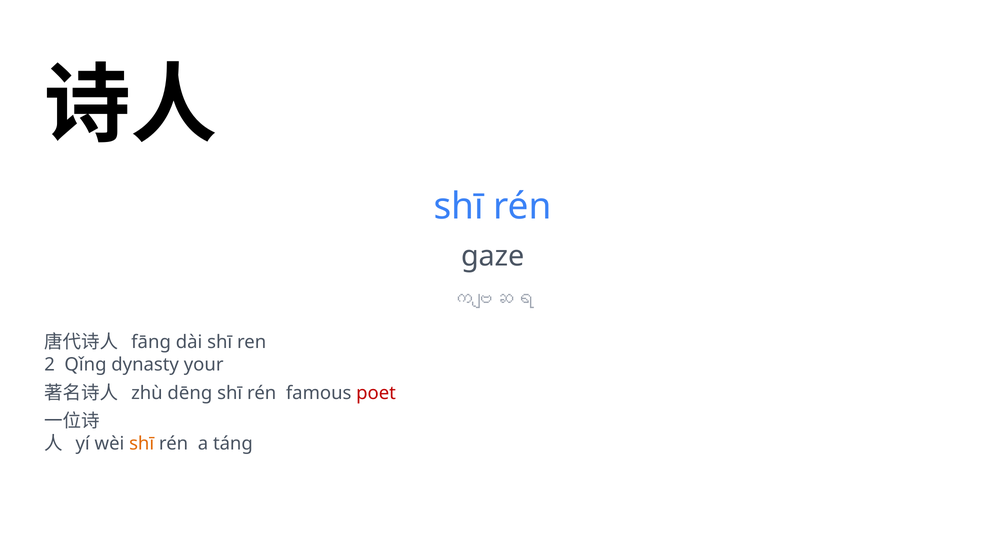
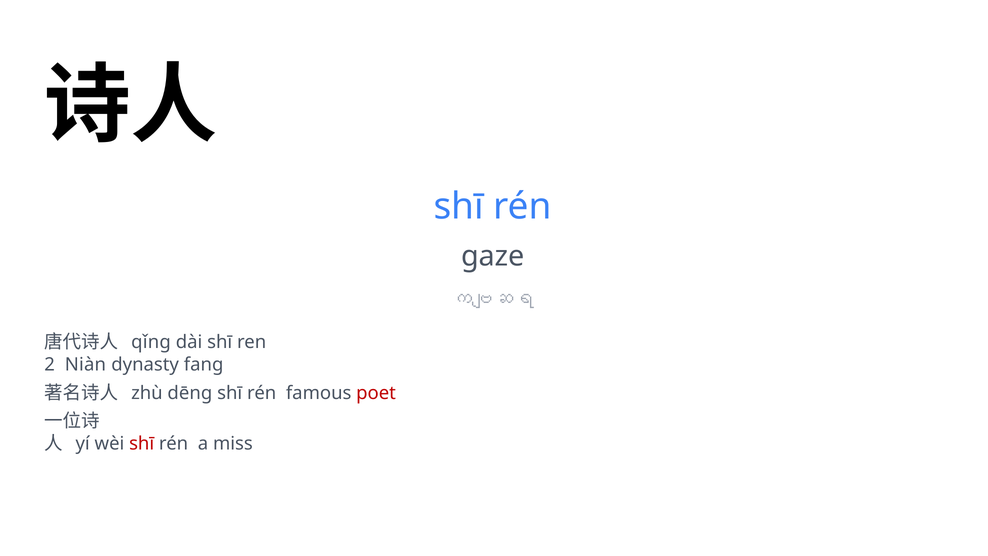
fāng: fāng -> qǐng (151, 342)
Qǐng: Qǐng -> Niàn (85, 364)
your: your -> fang (204, 364)
shī colour: orange -> red (142, 443)
táng: táng -> miss (233, 443)
